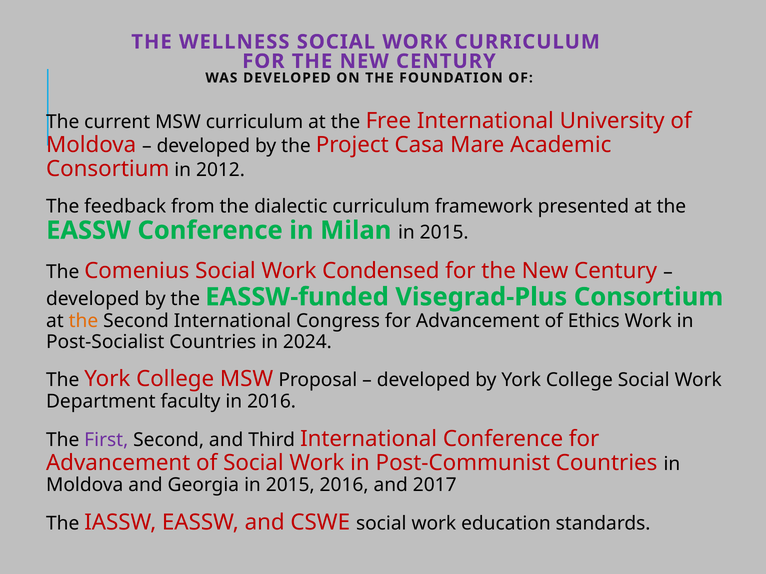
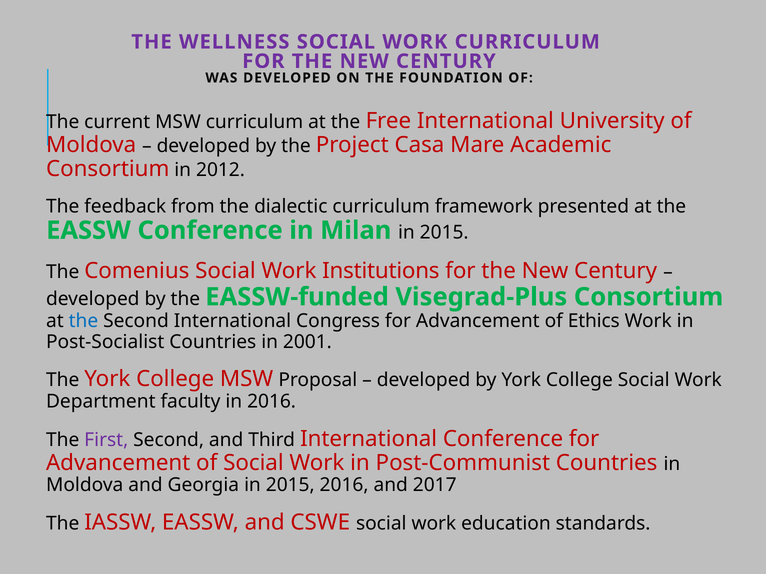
Condensed: Condensed -> Institutions (381, 271)
the colour: orange -> blue (83, 321)
2024: 2024 -> 2001 (307, 342)
